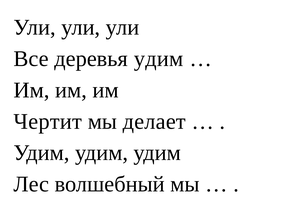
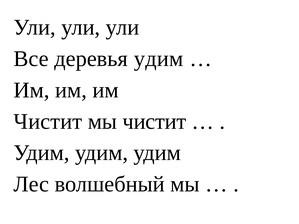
Чертит: Чертит -> Чистит (48, 122)
мы делает: делает -> чистит (154, 122)
